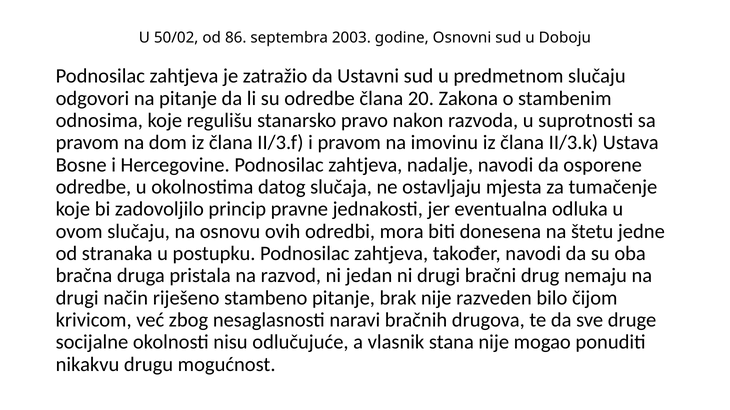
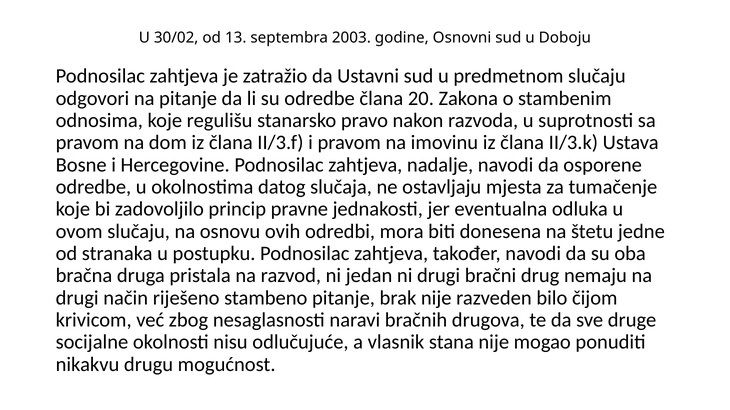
50/02: 50/02 -> 30/02 (176, 38)
86: 86 -> 13 (236, 38)
